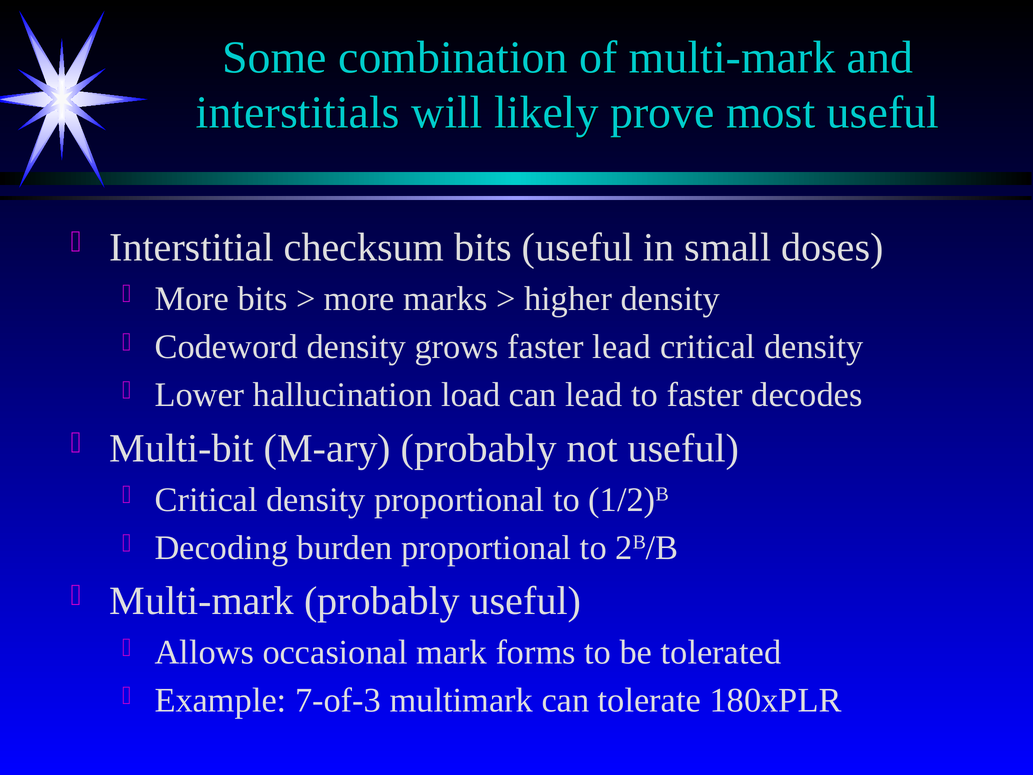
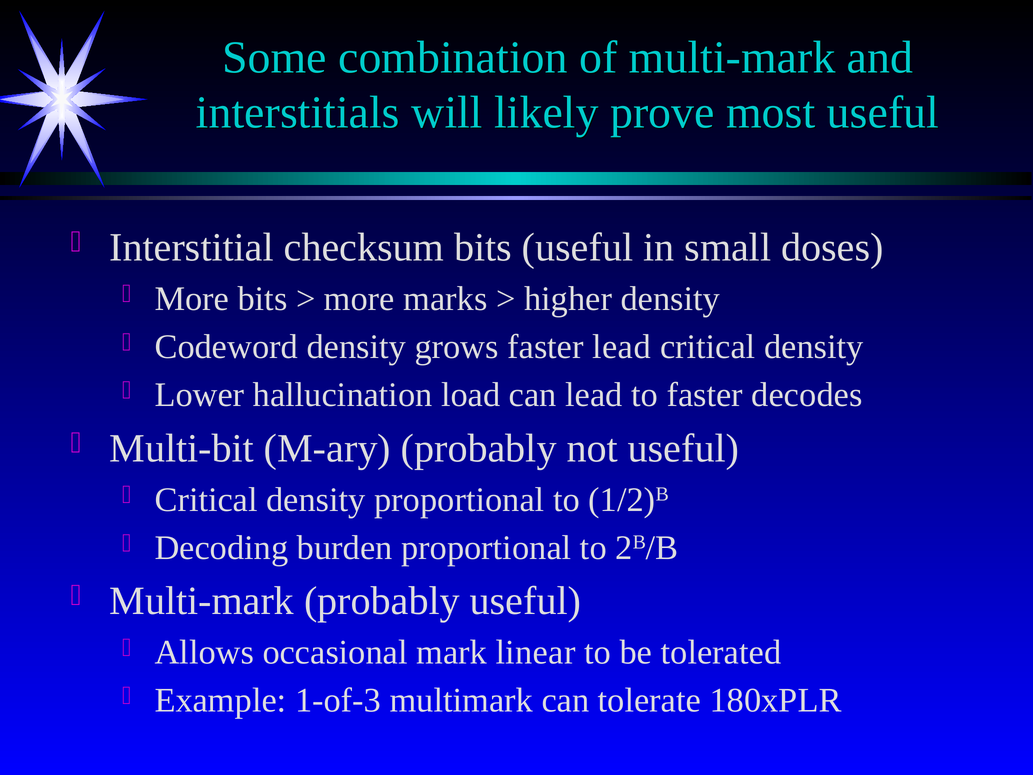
forms: forms -> linear (536, 652)
7-of-3: 7-of-3 -> 1-of-3 (338, 700)
